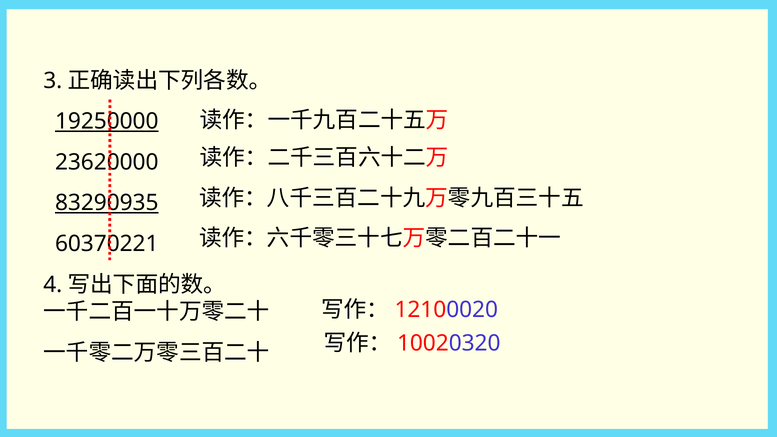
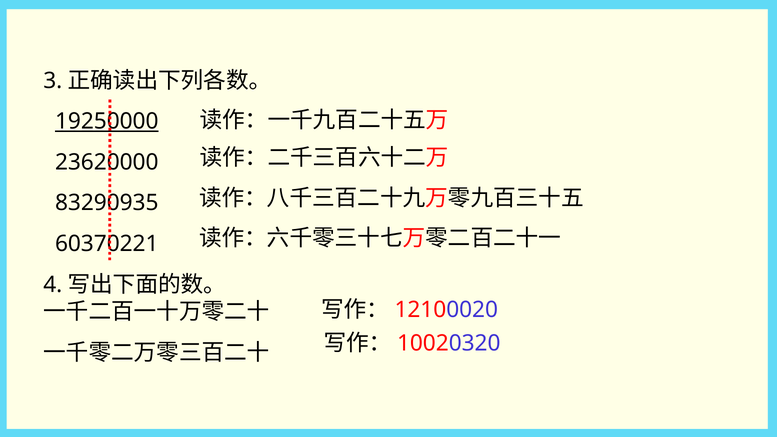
83290935 underline: present -> none (107, 203)
